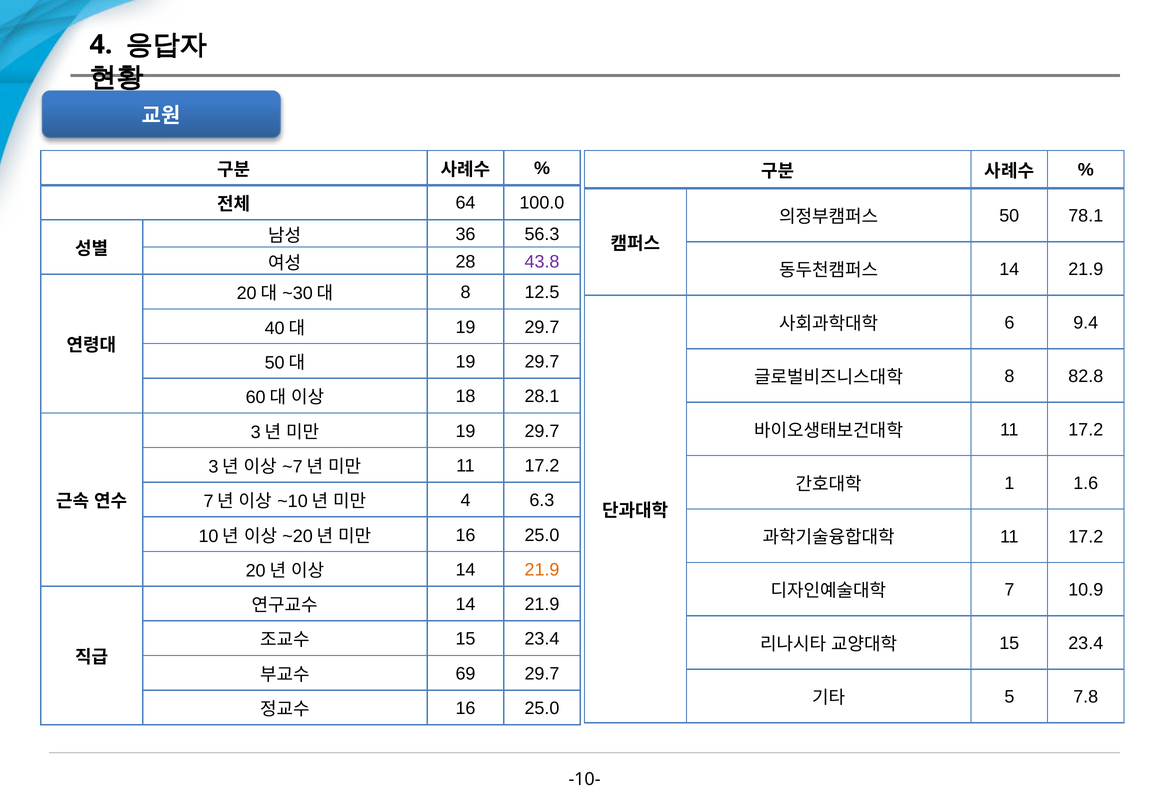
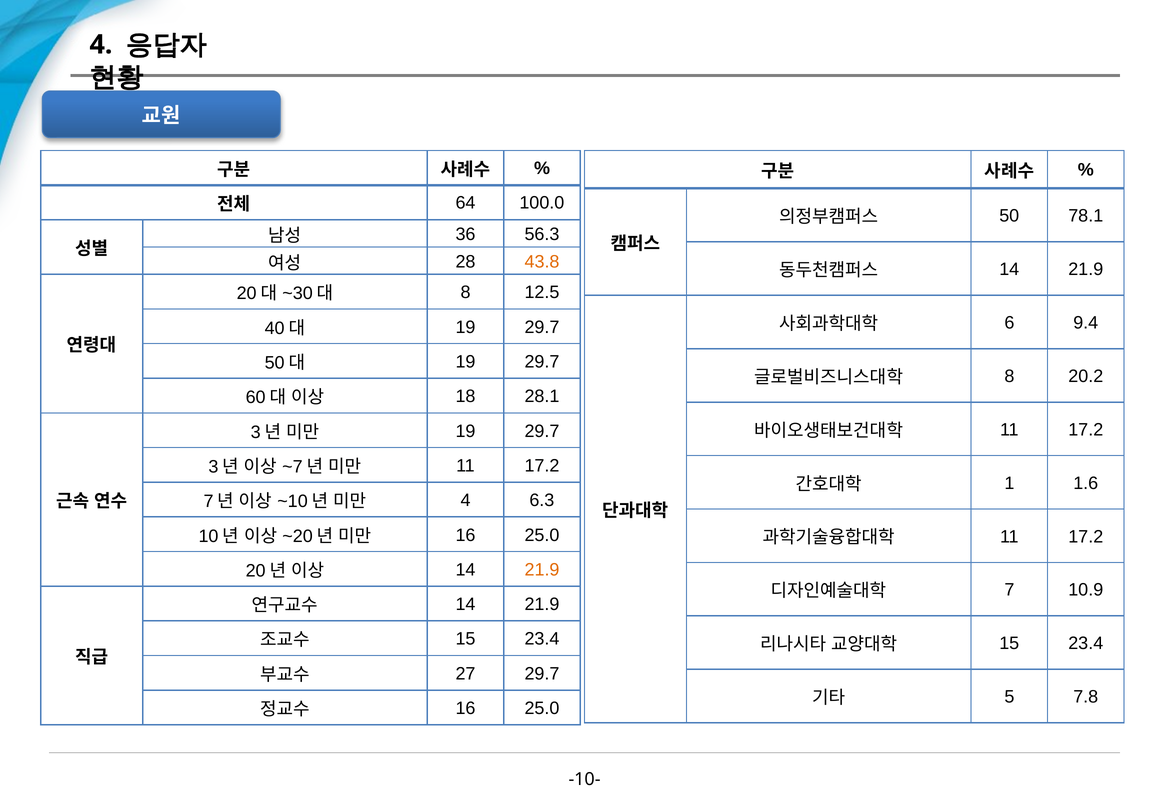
43.8 colour: purple -> orange (542, 262)
82.8: 82.8 -> 20.2 (1086, 376)
69: 69 -> 27 (465, 674)
